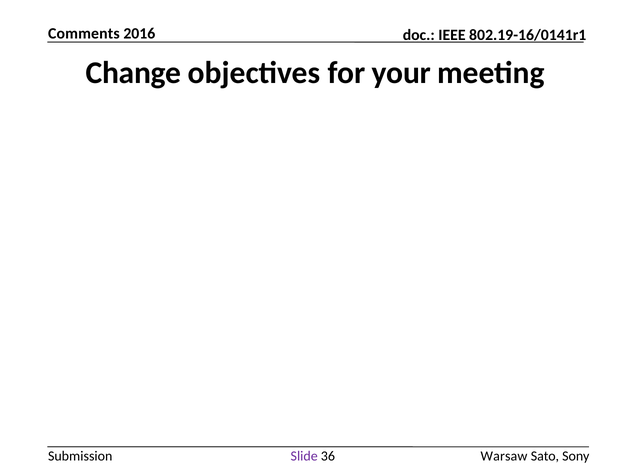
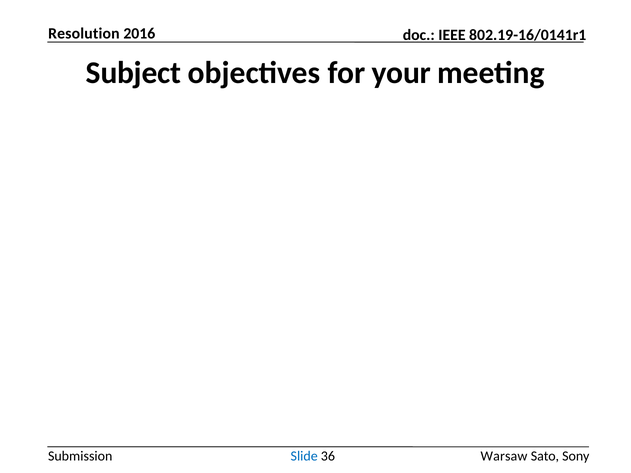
Comments: Comments -> Resolution (84, 33)
Change: Change -> Subject (133, 73)
Slide colour: purple -> blue (304, 456)
